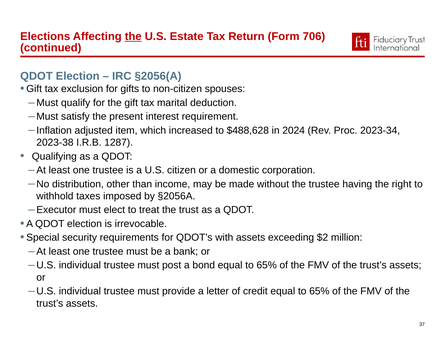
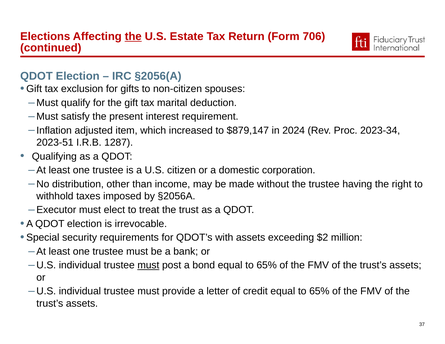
$488,628: $488,628 -> $879,147 (248, 130)
2023-38: 2023-38 -> 2023-51 (55, 142)
must underline: none -> present (148, 265)
